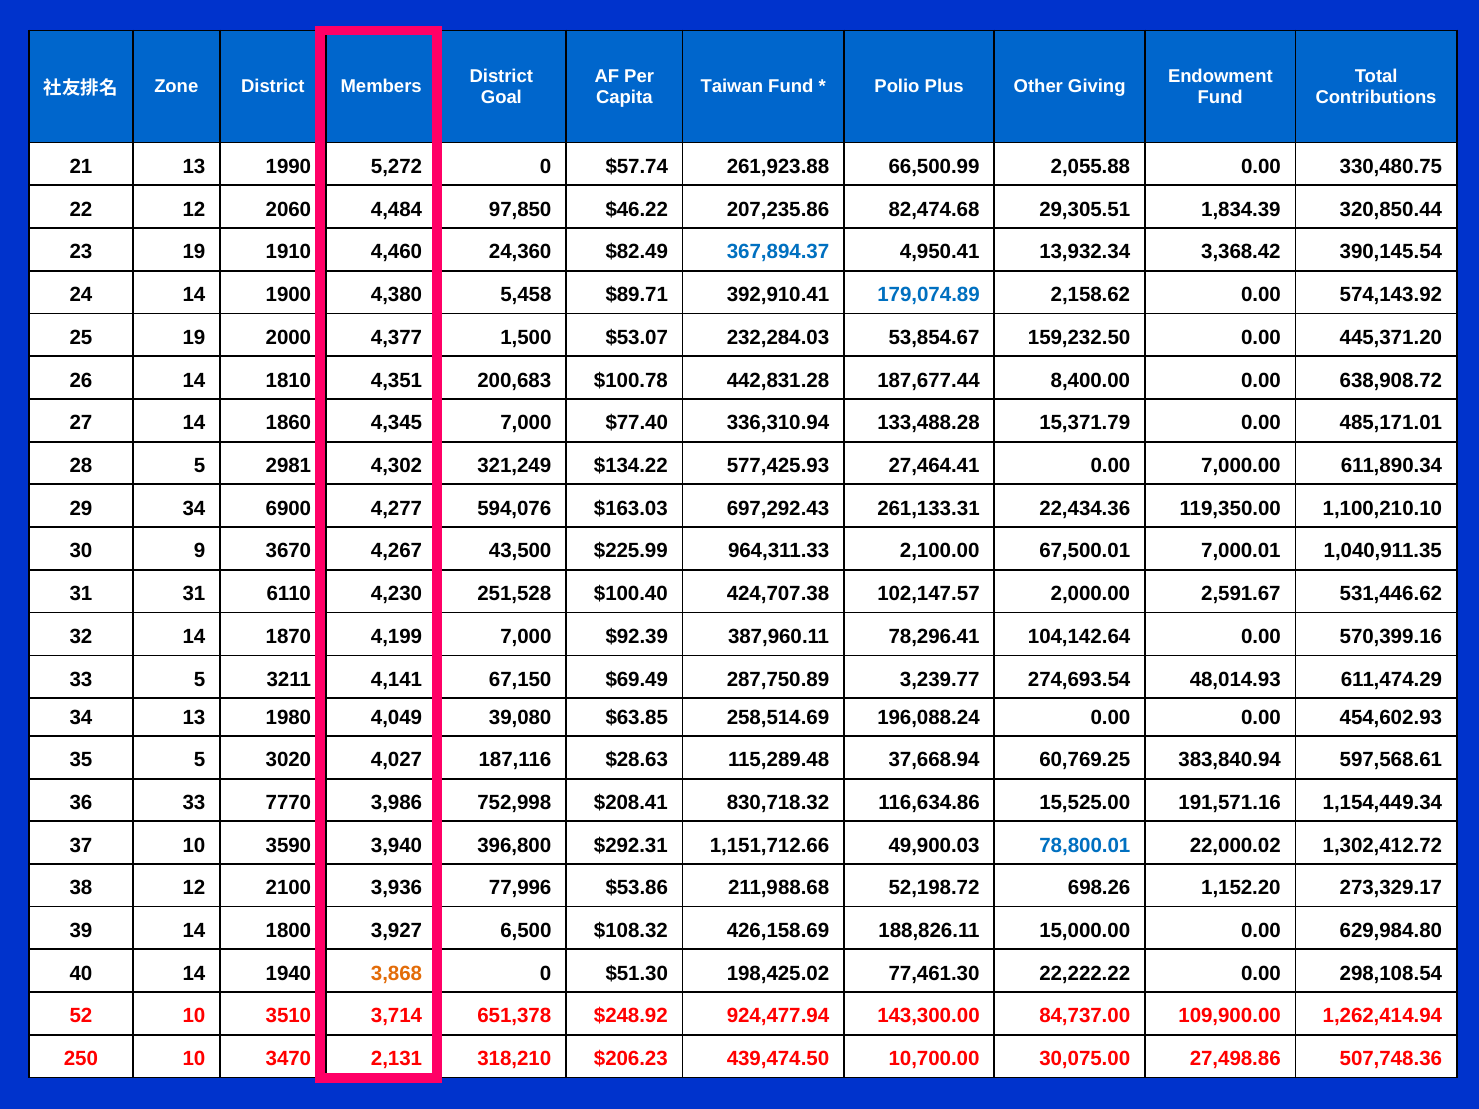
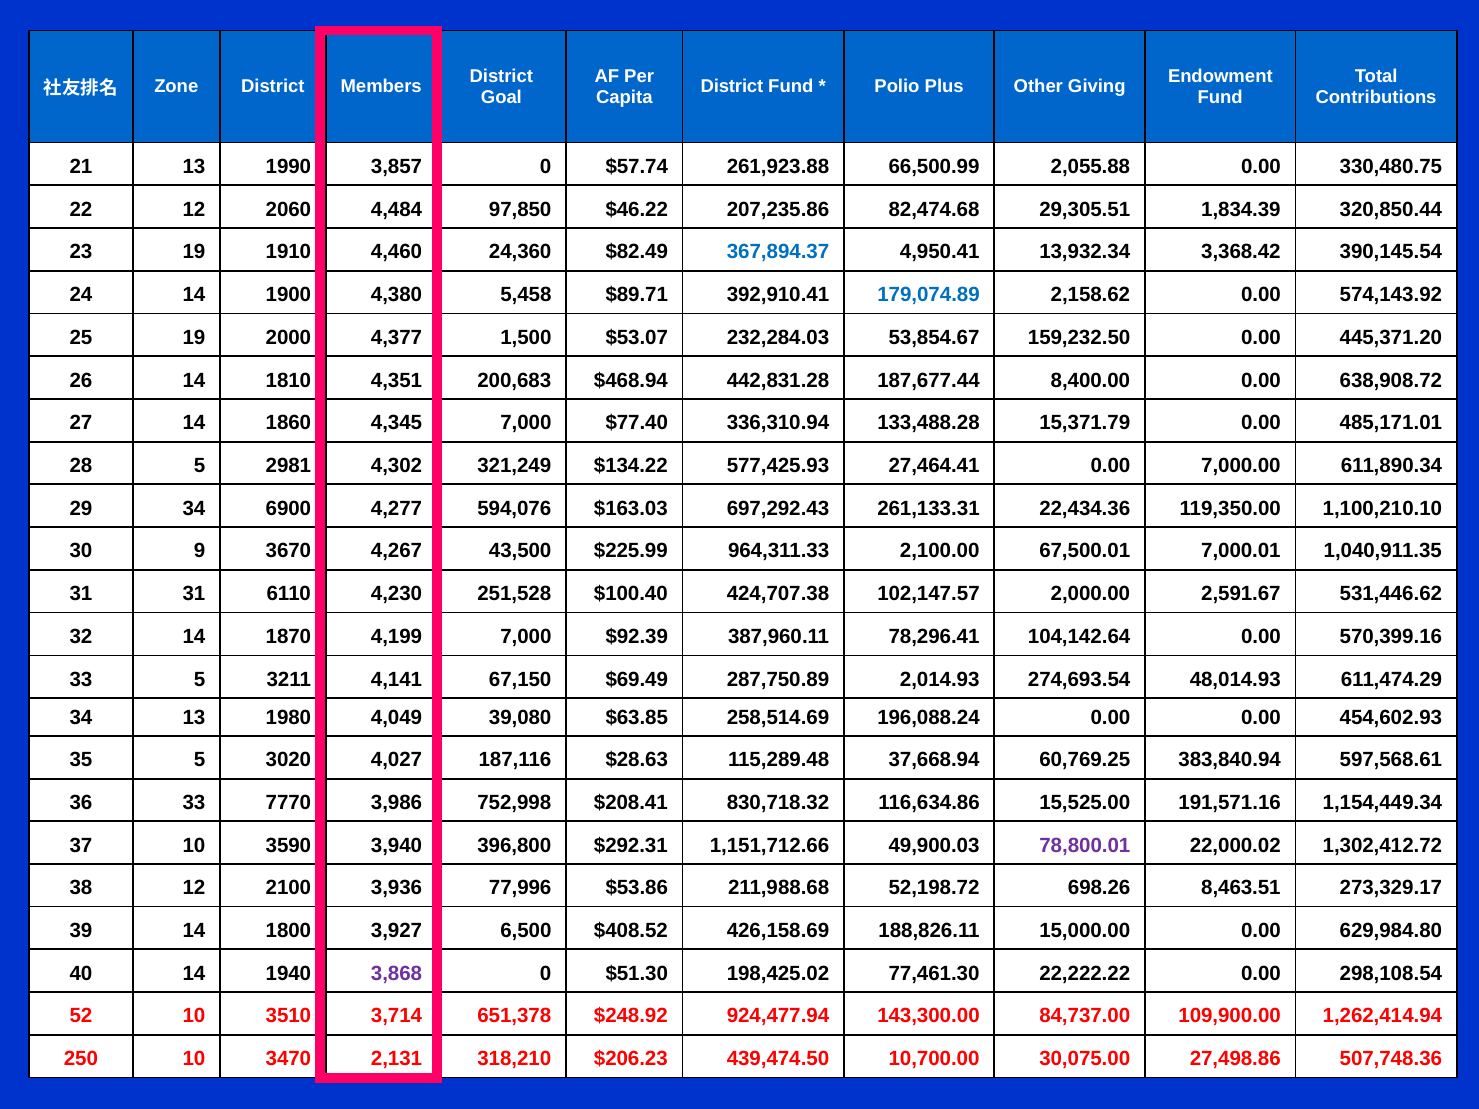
Taiwan: Taiwan -> District (732, 87)
5,272: 5,272 -> 3,857 (397, 167)
$100.78: $100.78 -> $468.94 (631, 380)
3,239.77: 3,239.77 -> 2,014.93 (940, 680)
78,800.01 colour: blue -> purple (1085, 846)
1,152.20: 1,152.20 -> 8,463.51 (1241, 888)
$108.32: $108.32 -> $408.52 (631, 931)
3,868 colour: orange -> purple (397, 974)
